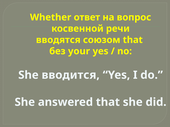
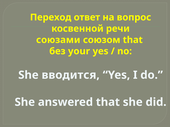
Whether: Whether -> Переход (51, 17)
вводятся: вводятся -> союзами (58, 40)
